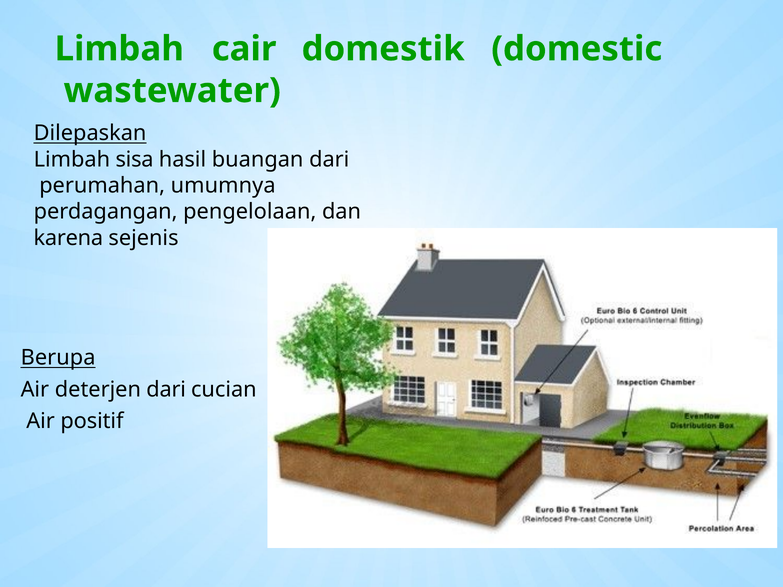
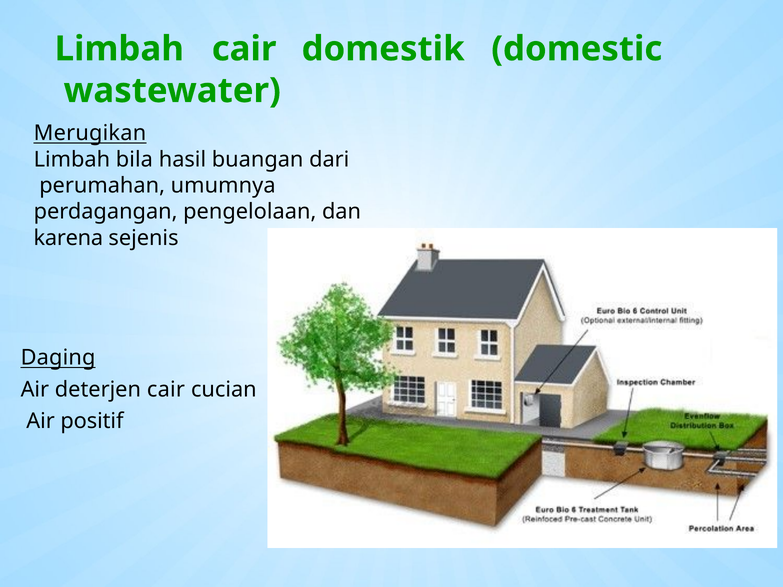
Dilepaskan: Dilepaskan -> Merugikan (90, 133)
sisa: sisa -> bila (134, 159)
Berupa: Berupa -> Daging (58, 358)
deterjen dari: dari -> cair (166, 390)
